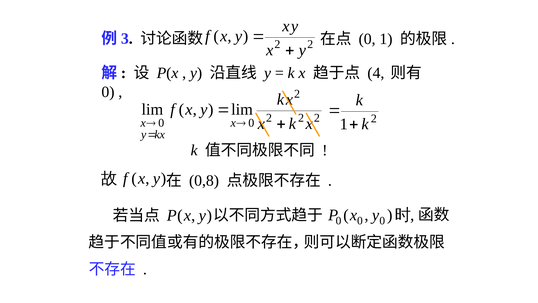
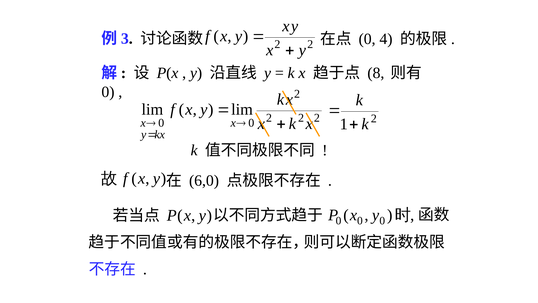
0 1: 1 -> 4 (386, 39)
4: 4 -> 8 (376, 73)
0,8: 0,8 -> 6,0 (204, 181)
